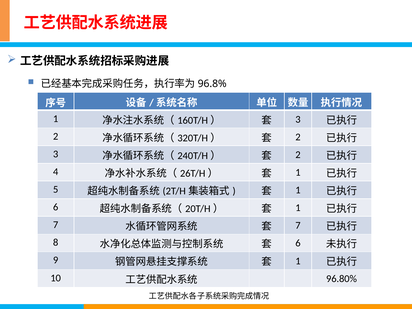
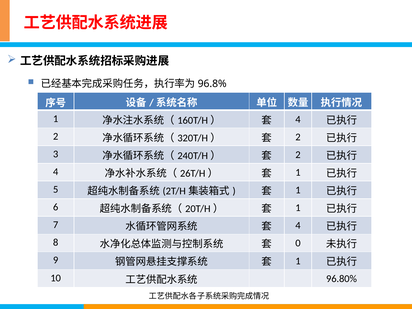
3: 3 -> 4 (298, 119)
7: 7 -> 4 (298, 226)
6: 6 -> 0 (298, 243)
